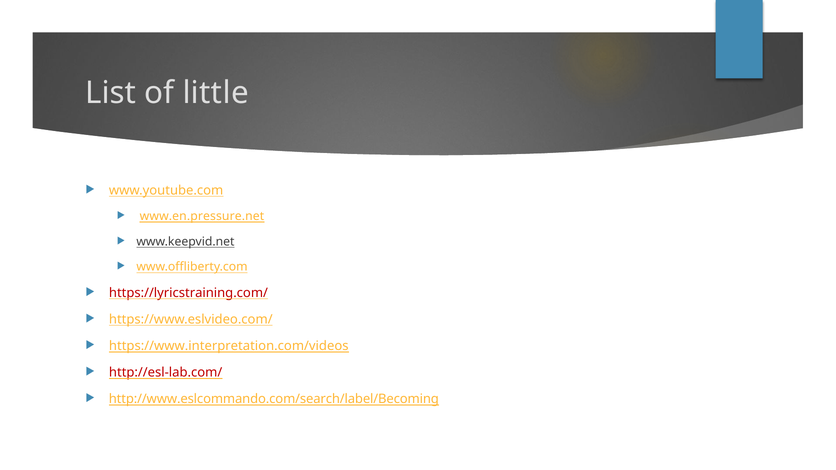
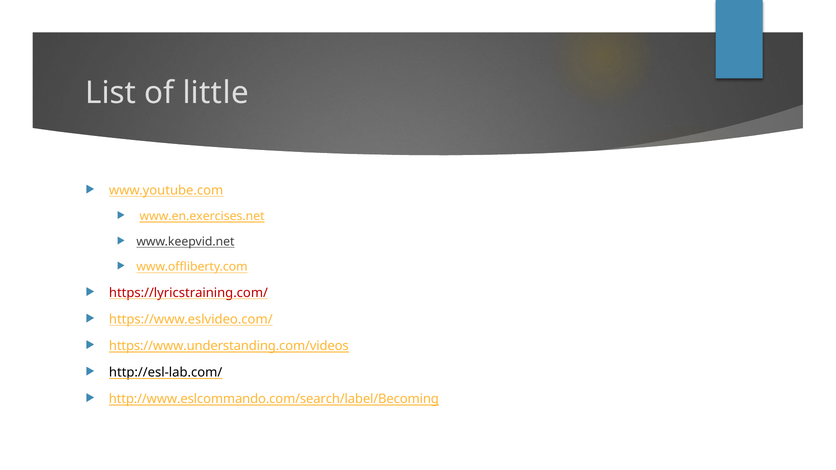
www.en.pressure.net: www.en.pressure.net -> www.en.exercises.net (202, 216)
https://www.interpretation.com/videos: https://www.interpretation.com/videos -> https://www.understanding.com/videos (229, 346)
http://esl-lab.com/ colour: red -> black (166, 373)
